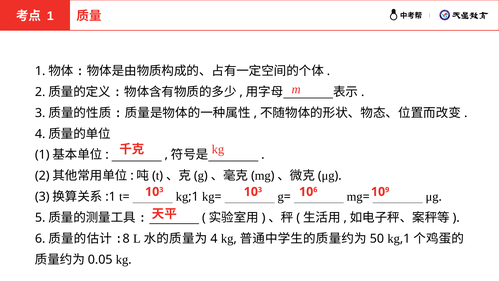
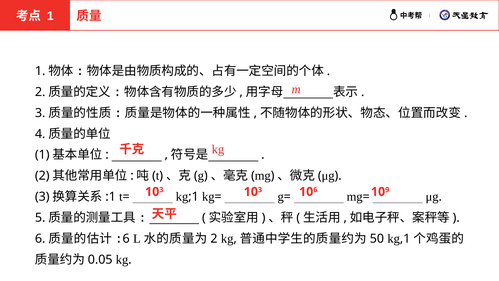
8: 8 -> 6 (126, 239)
4: 4 -> 2 (214, 239)
